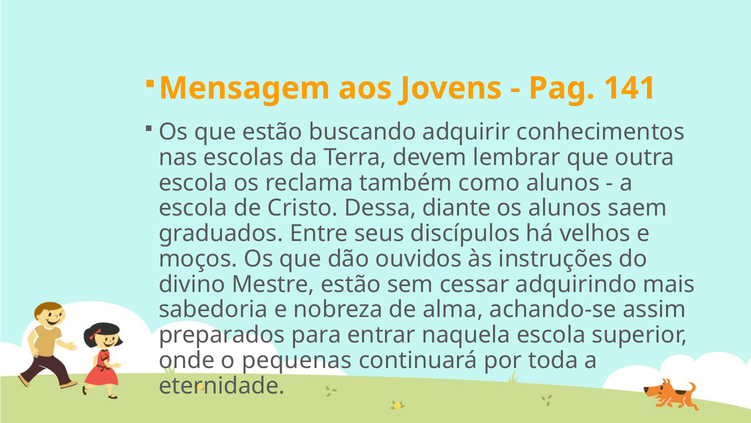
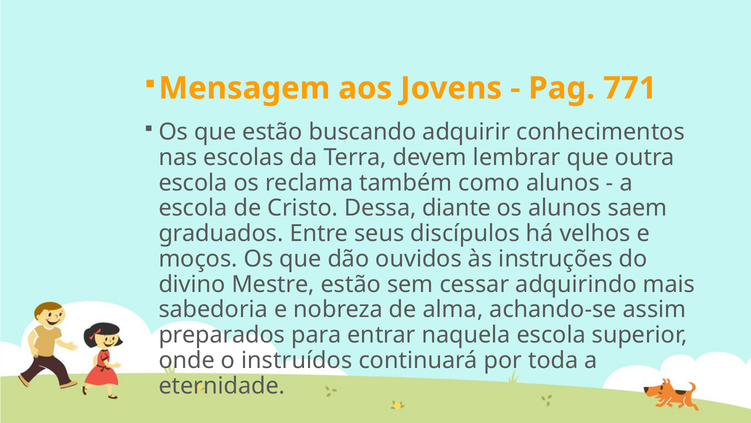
141: 141 -> 771 (630, 88)
pequenas: pequenas -> instruídos (297, 360)
